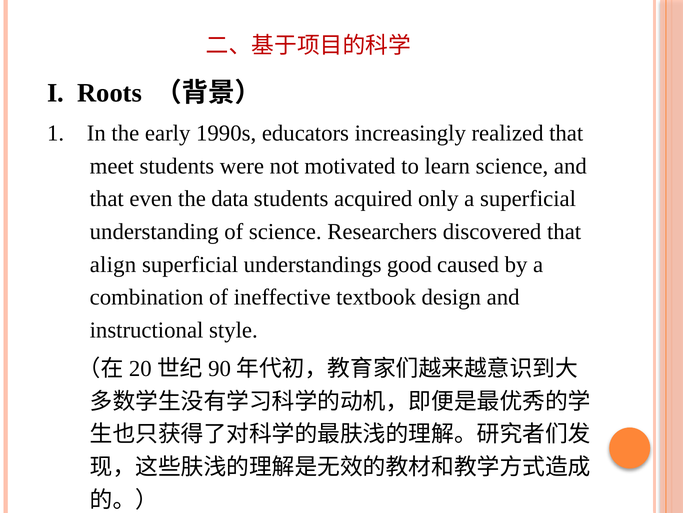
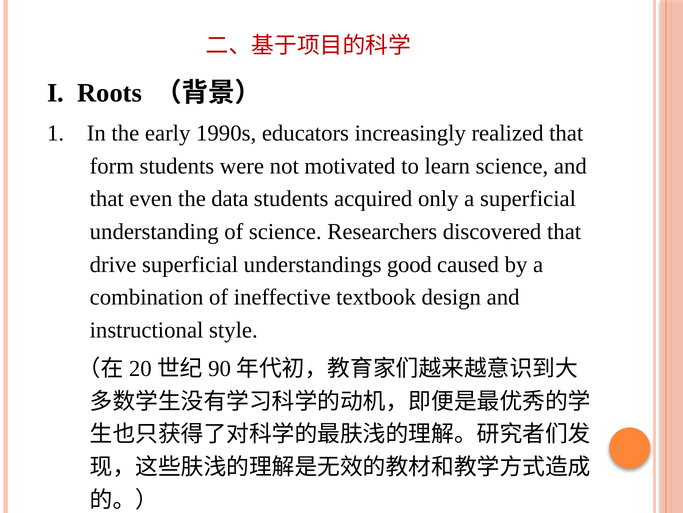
meet: meet -> form (112, 166)
align: align -> drive (113, 264)
